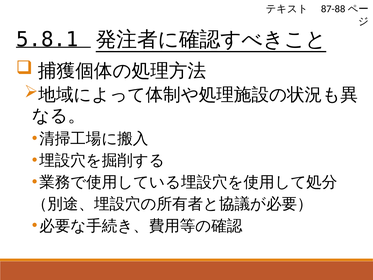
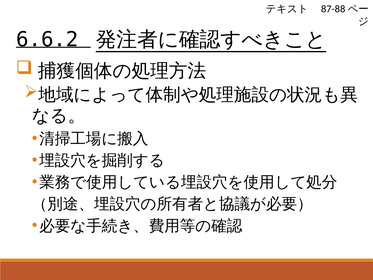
5.8.1: 5.8.1 -> 6.6.2 (47, 40)
